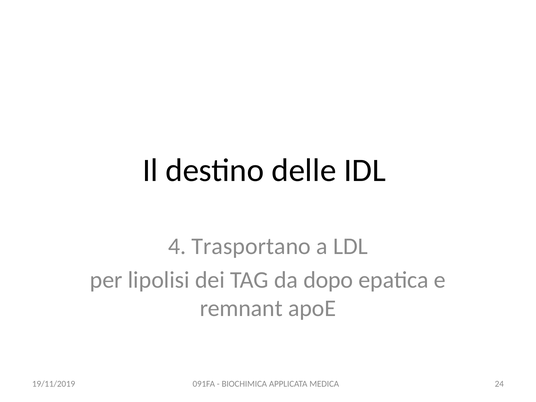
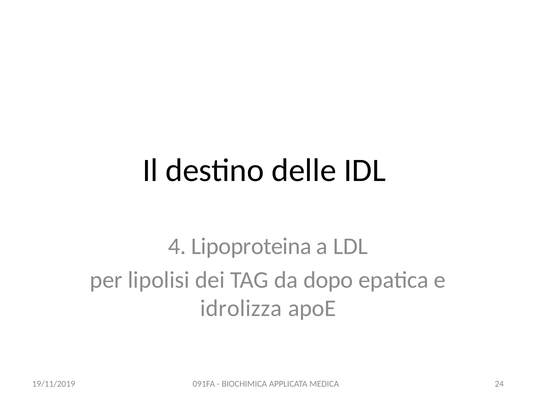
Trasportano: Trasportano -> Lipoproteina (251, 246)
remnant: remnant -> idrolizza (241, 308)
